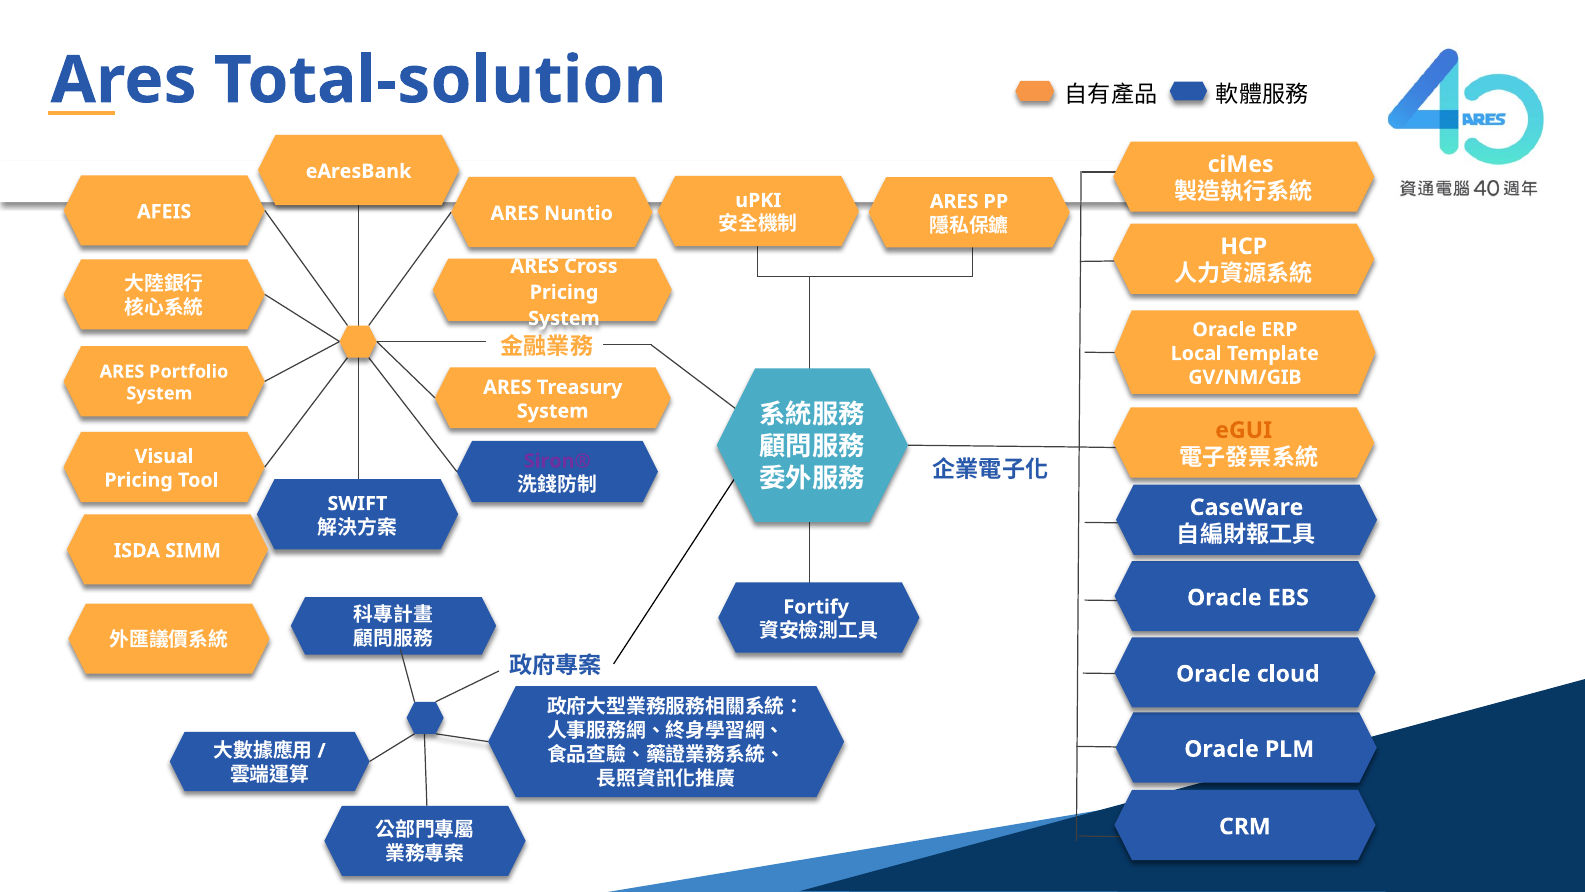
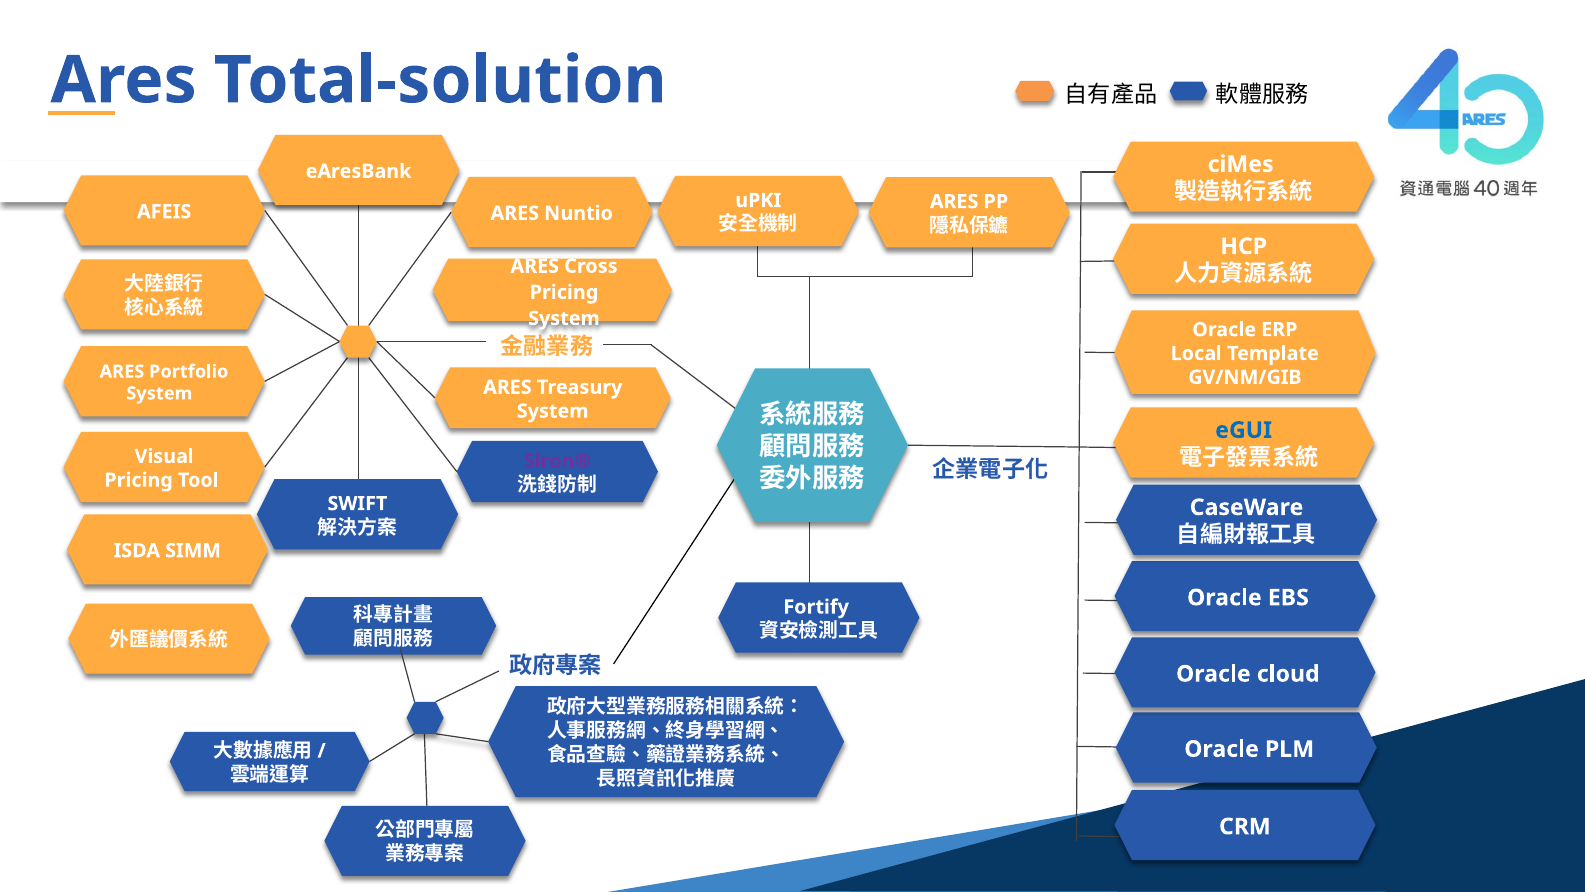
eGUI colour: orange -> blue (1244, 430)
